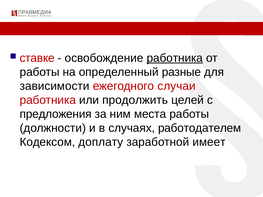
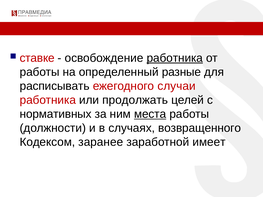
зависимости: зависимости -> расписывать (55, 86)
продолжить: продолжить -> продолжать (135, 100)
предложения: предложения -> нормативных (56, 114)
места underline: none -> present (150, 114)
работодателем: работодателем -> возвращенного (200, 128)
доплату: доплату -> заранее (101, 142)
